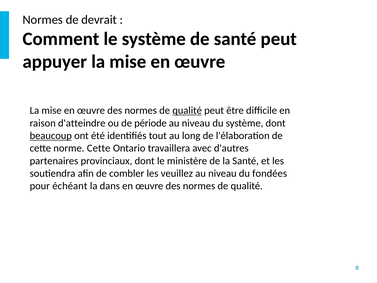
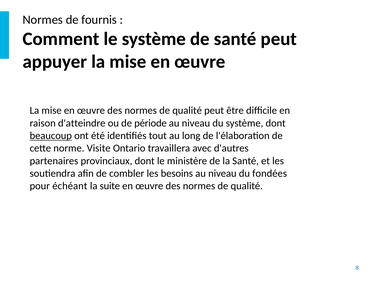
devrait: devrait -> fournis (99, 20)
qualité underline: present -> none (187, 110)
norme Cette: Cette -> Visite (99, 148)
veuillez: veuillez -> besoins (177, 173)
dans: dans -> suite (110, 186)
